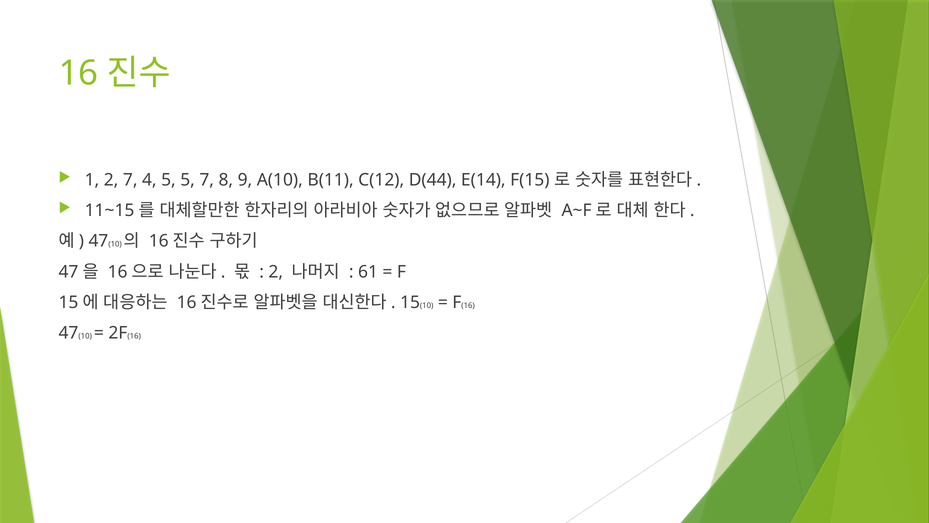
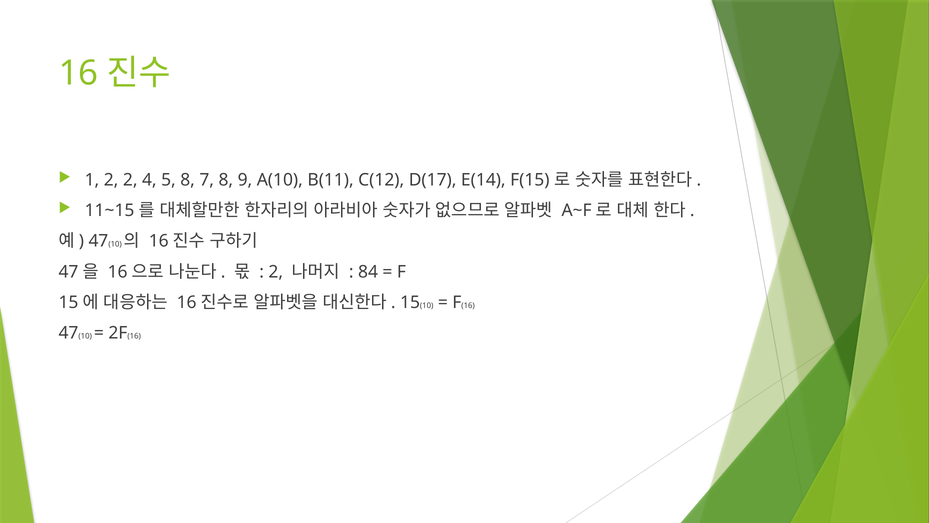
2 7: 7 -> 2 (130, 180)
5 5: 5 -> 8 (188, 180)
D(44: D(44 -> D(17 (433, 180)
61: 61 -> 84 (368, 272)
